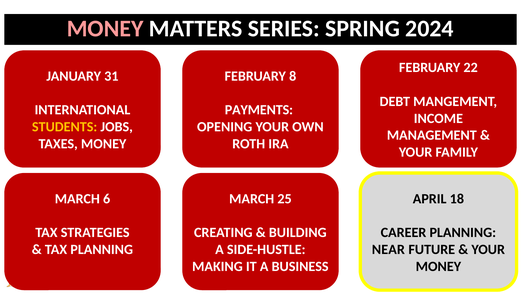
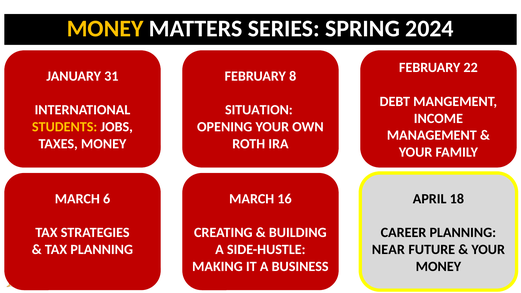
MONEY colour: pink -> yellow (105, 29)
PAYMENTS: PAYMENTS -> SITUATION (259, 110)
25: 25 -> 16 (285, 199)
